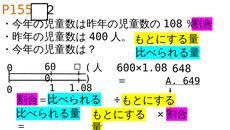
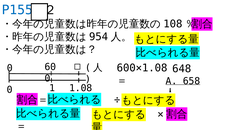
P155 colour: orange -> blue (17, 10)
400: 400 -> 954 (99, 36)
649: 649 -> 658 (192, 81)
